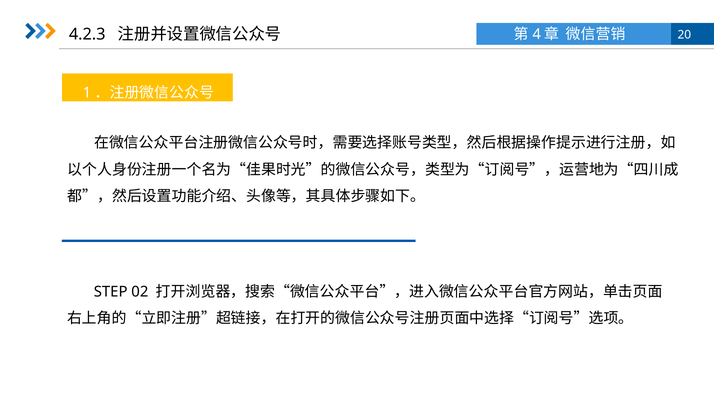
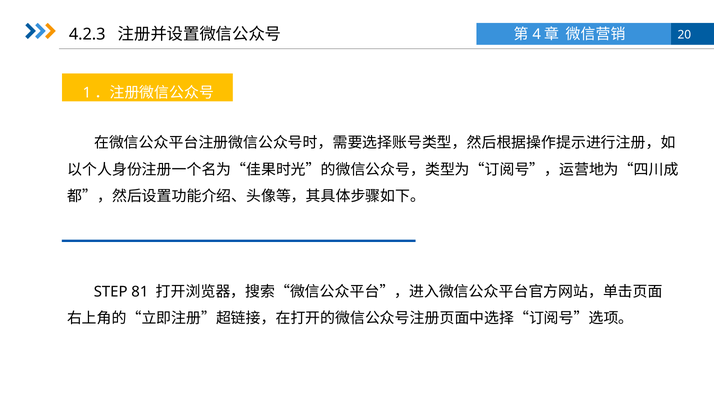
02: 02 -> 81 (140, 291)
